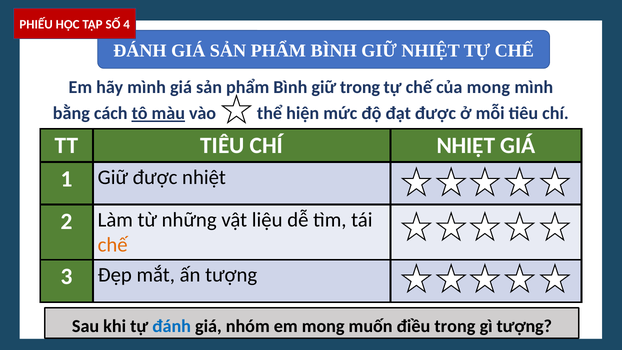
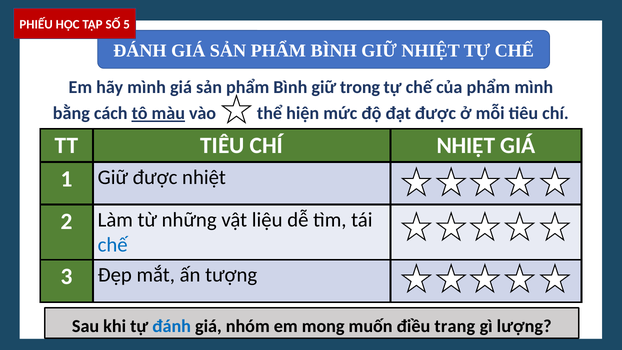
4: 4 -> 5 (127, 24)
của mong: mong -> phẩm (488, 87)
chế colour: orange -> blue (113, 245)
điều trong: trong -> trang (455, 326)
gì tượng: tượng -> lượng (524, 326)
